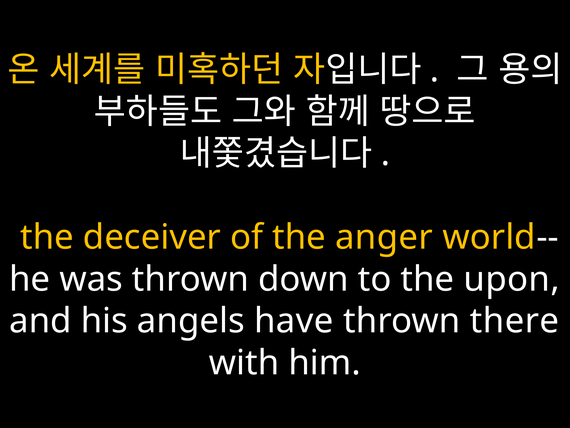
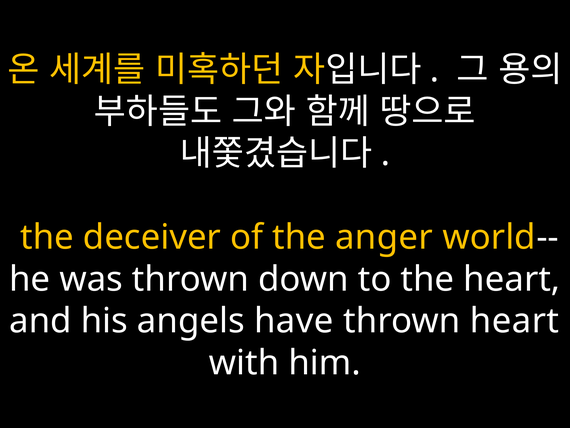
the upon: upon -> heart (512, 279)
thrown there: there -> heart (515, 321)
